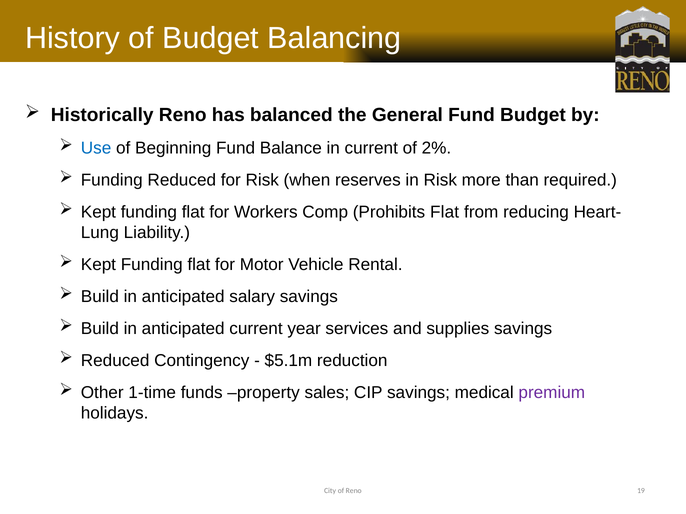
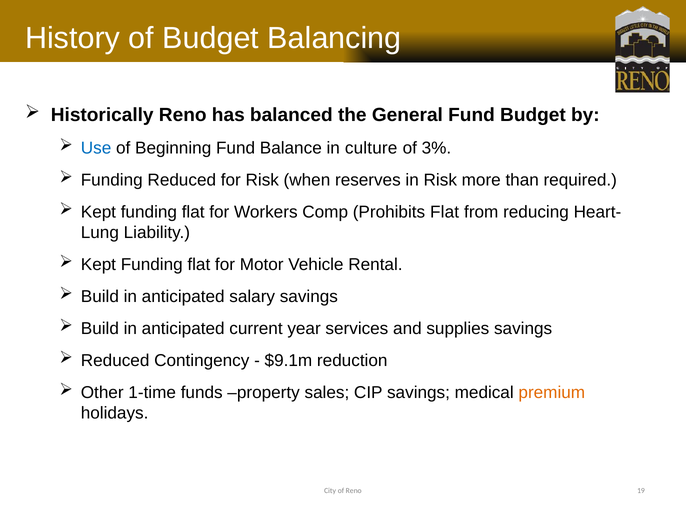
in current: current -> culture (371, 148)
2%: 2% -> 3% (436, 148)
$5.1m: $5.1m -> $9.1m (288, 361)
premium colour: purple -> orange (552, 393)
